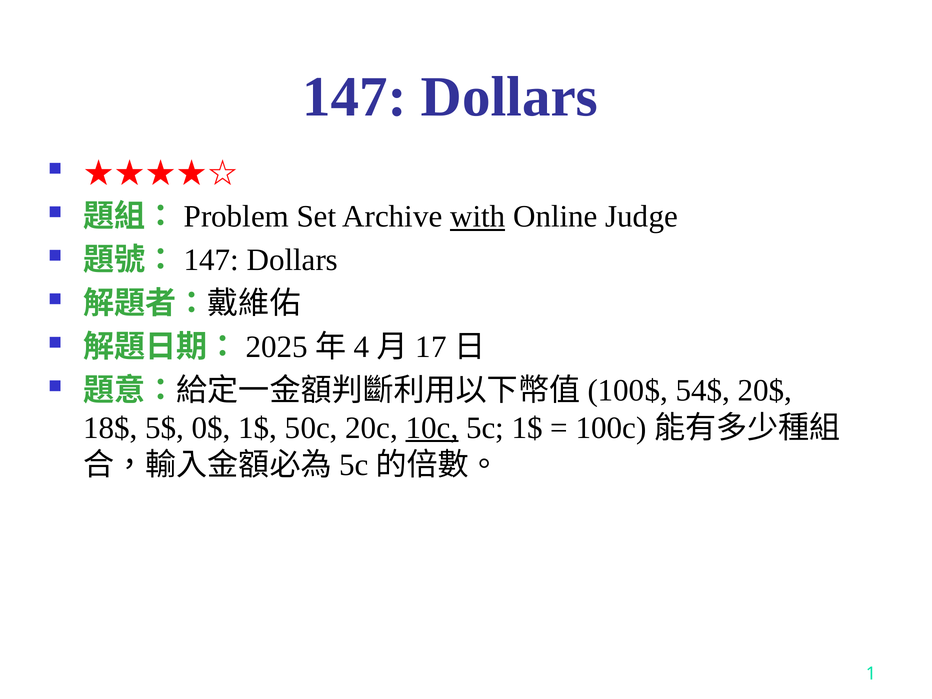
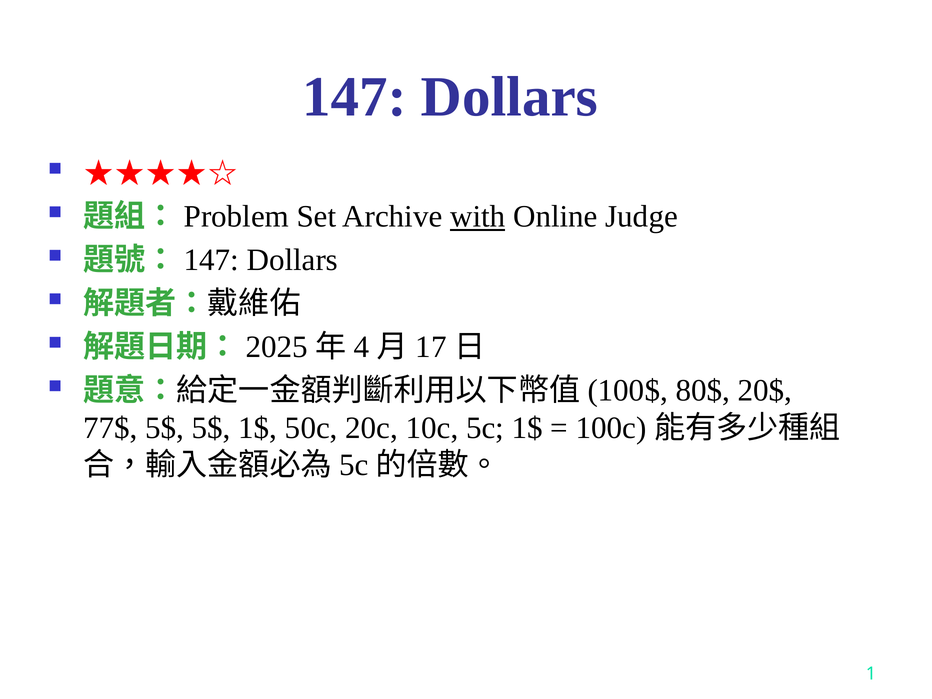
54$: 54$ -> 80$ (703, 390)
18$: 18$ -> 77$ (110, 428)
5$ 0$: 0$ -> 5$ (211, 428)
10c underline: present -> none (432, 428)
